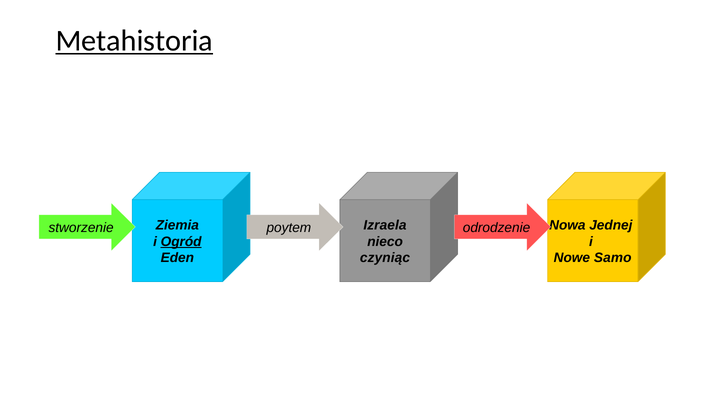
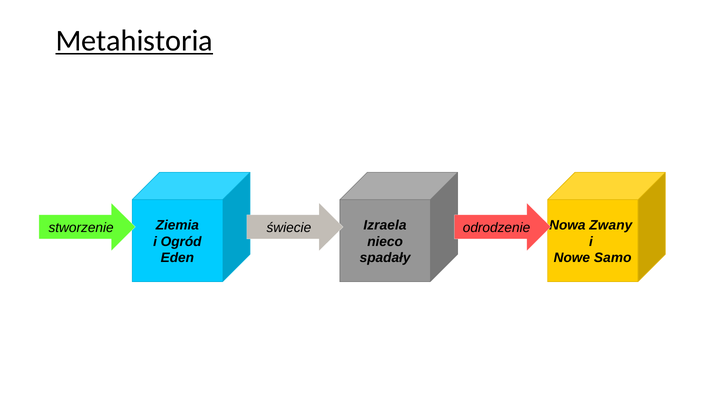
Jednej: Jednej -> Zwany (611, 226)
poytem: poytem -> świecie (289, 228)
Ogród underline: present -> none (181, 242)
czyniąc: czyniąc -> spadały (385, 258)
